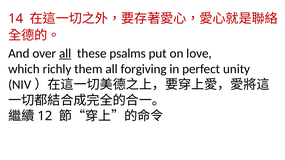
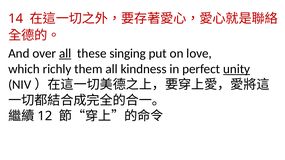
psalms: psalms -> singing (128, 53)
forgiving: forgiving -> kindness (144, 69)
unity underline: none -> present (237, 69)
